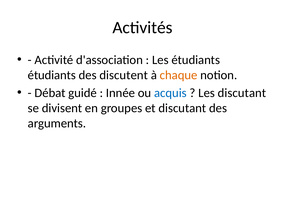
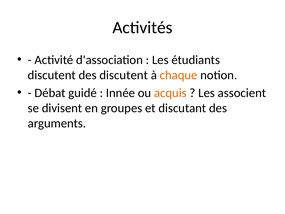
étudiants: étudiants -> discutent (52, 75)
acquis colour: blue -> orange (170, 93)
Les discutant: discutant -> associent (242, 93)
